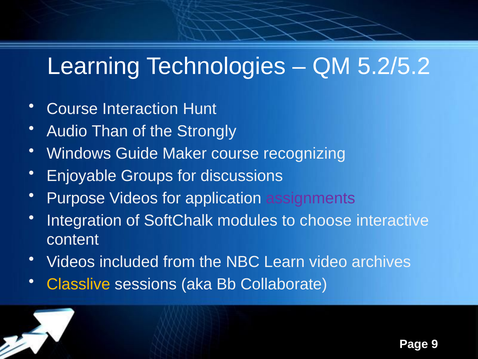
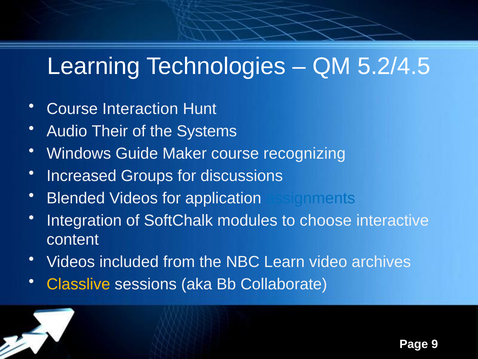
5.2/5.2: 5.2/5.2 -> 5.2/4.5 (394, 66)
Than: Than -> Their (110, 131)
Strongly: Strongly -> Systems (207, 131)
Enjoyable: Enjoyable -> Increased (82, 176)
Purpose: Purpose -> Blended (76, 198)
assignments colour: purple -> blue (311, 198)
